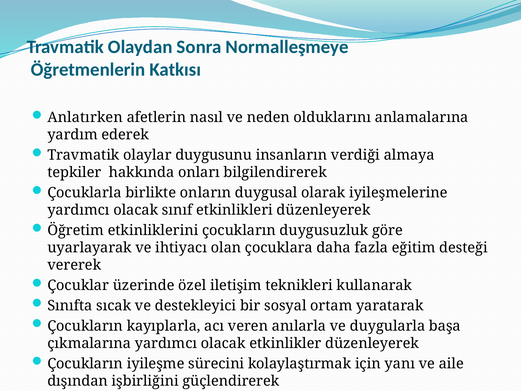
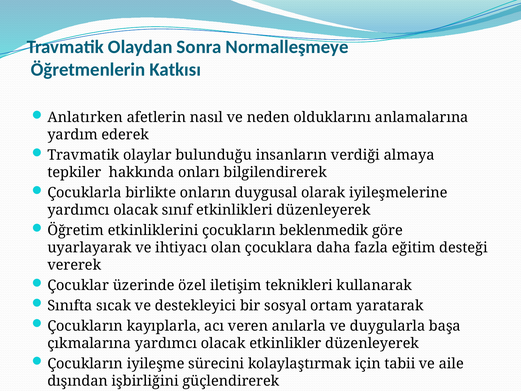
duygusunu: duygusunu -> bulunduğu (214, 155)
duygusuzluk: duygusuzluk -> beklenmedik (324, 230)
yanı: yanı -> tabii (400, 363)
